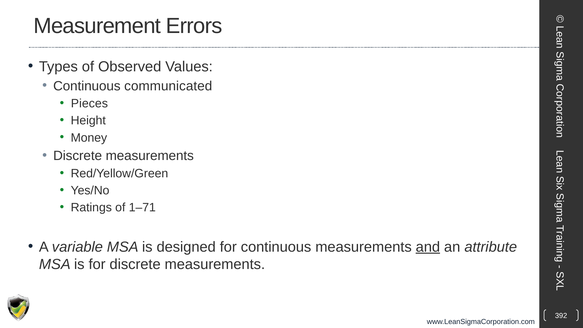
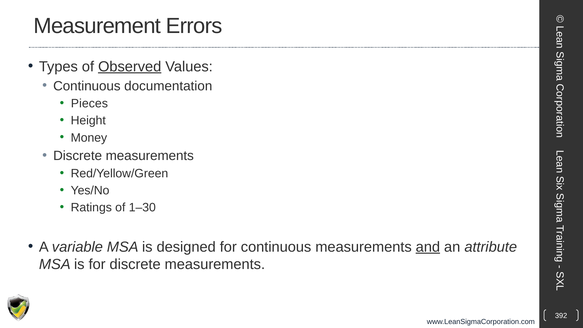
Observed underline: none -> present (130, 67)
communicated: communicated -> documentation (168, 86)
1–71: 1–71 -> 1–30 (142, 207)
